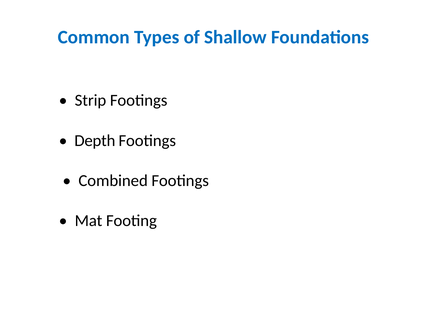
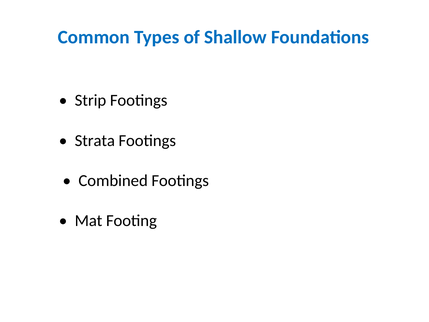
Depth: Depth -> Strata (95, 140)
